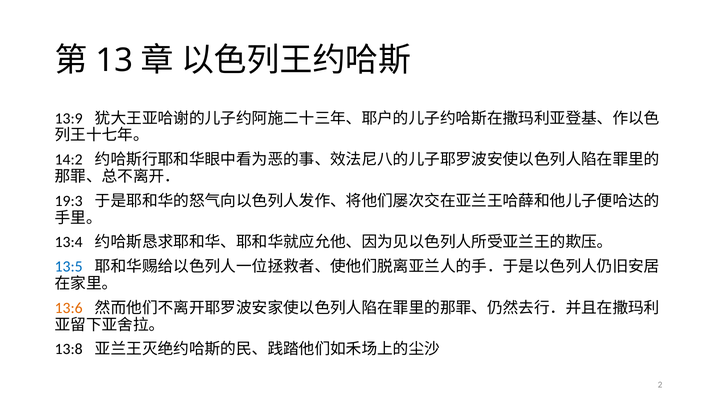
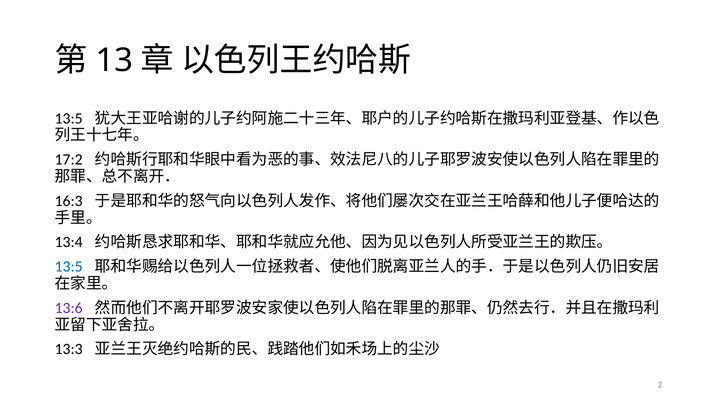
13:9: 13:9 -> 13:5 (69, 118)
14:2: 14:2 -> 17:2 (69, 160)
19:3: 19:3 -> 16:3 (69, 201)
13:6 colour: orange -> purple (69, 308)
13:8: 13:8 -> 13:3 (69, 350)
